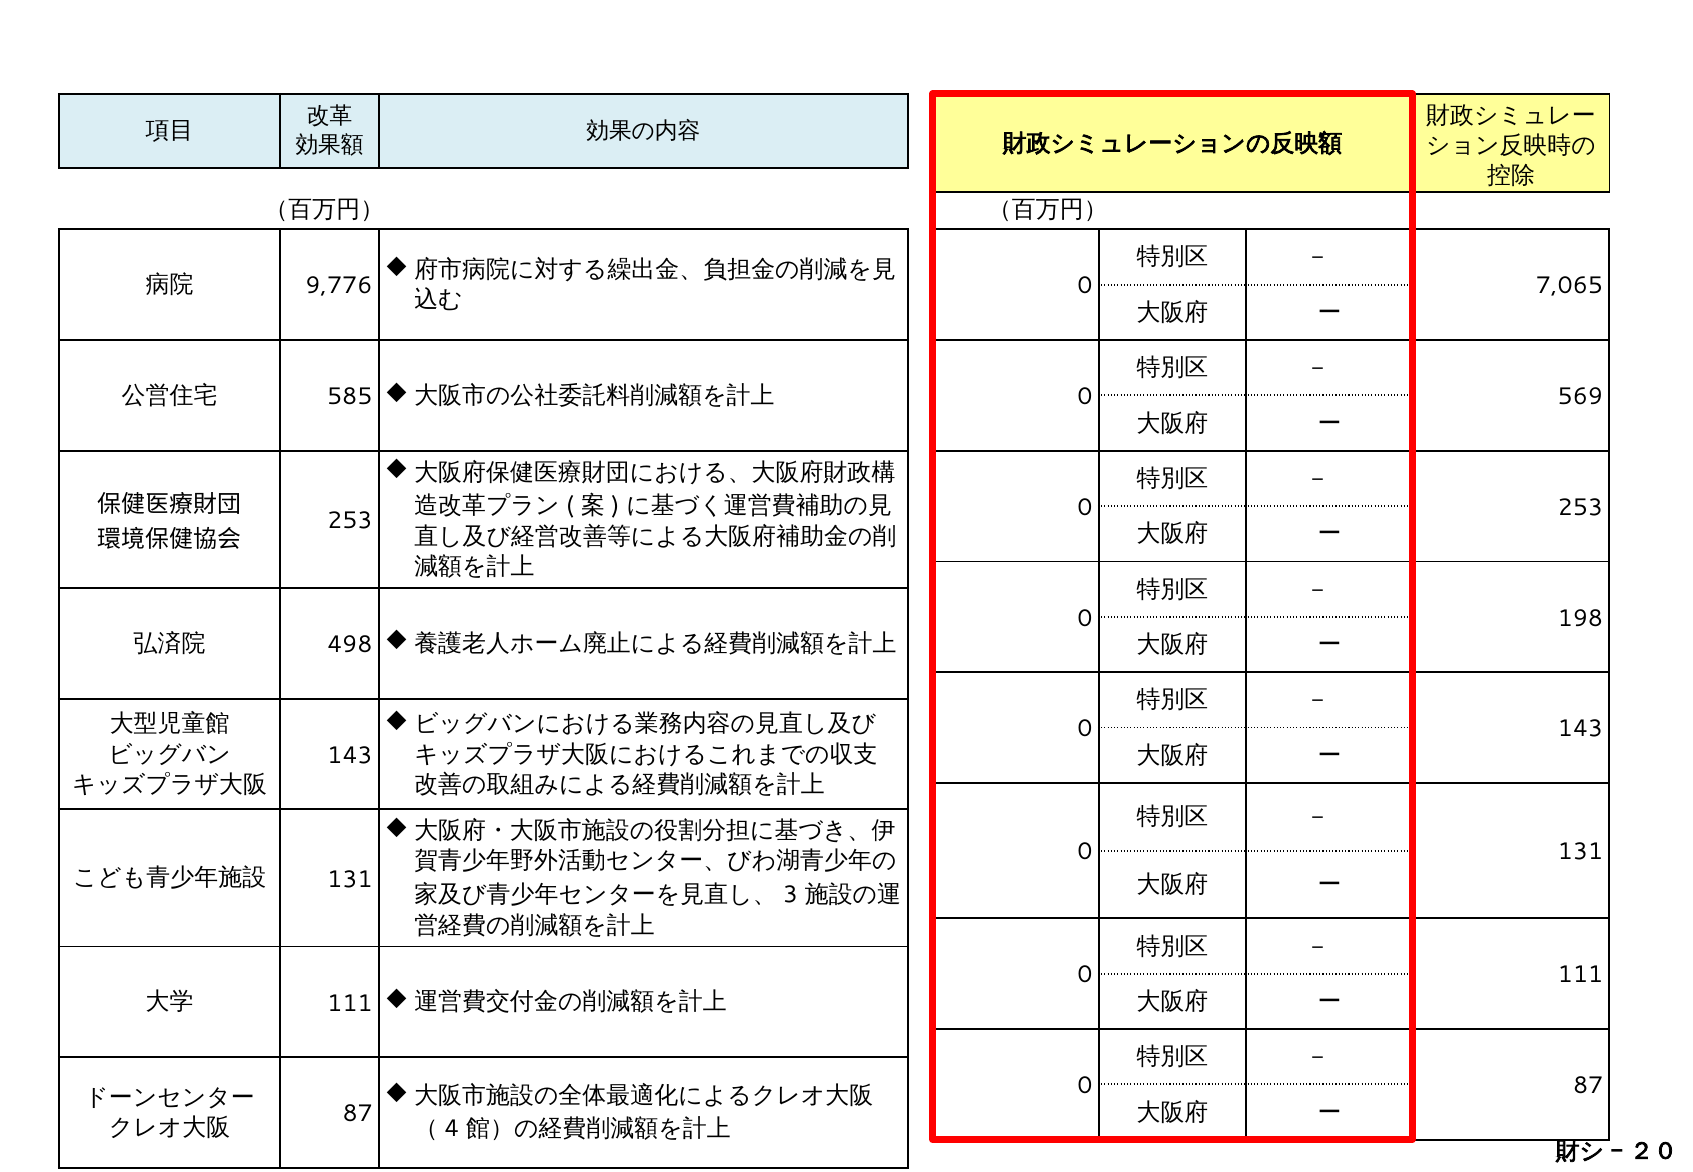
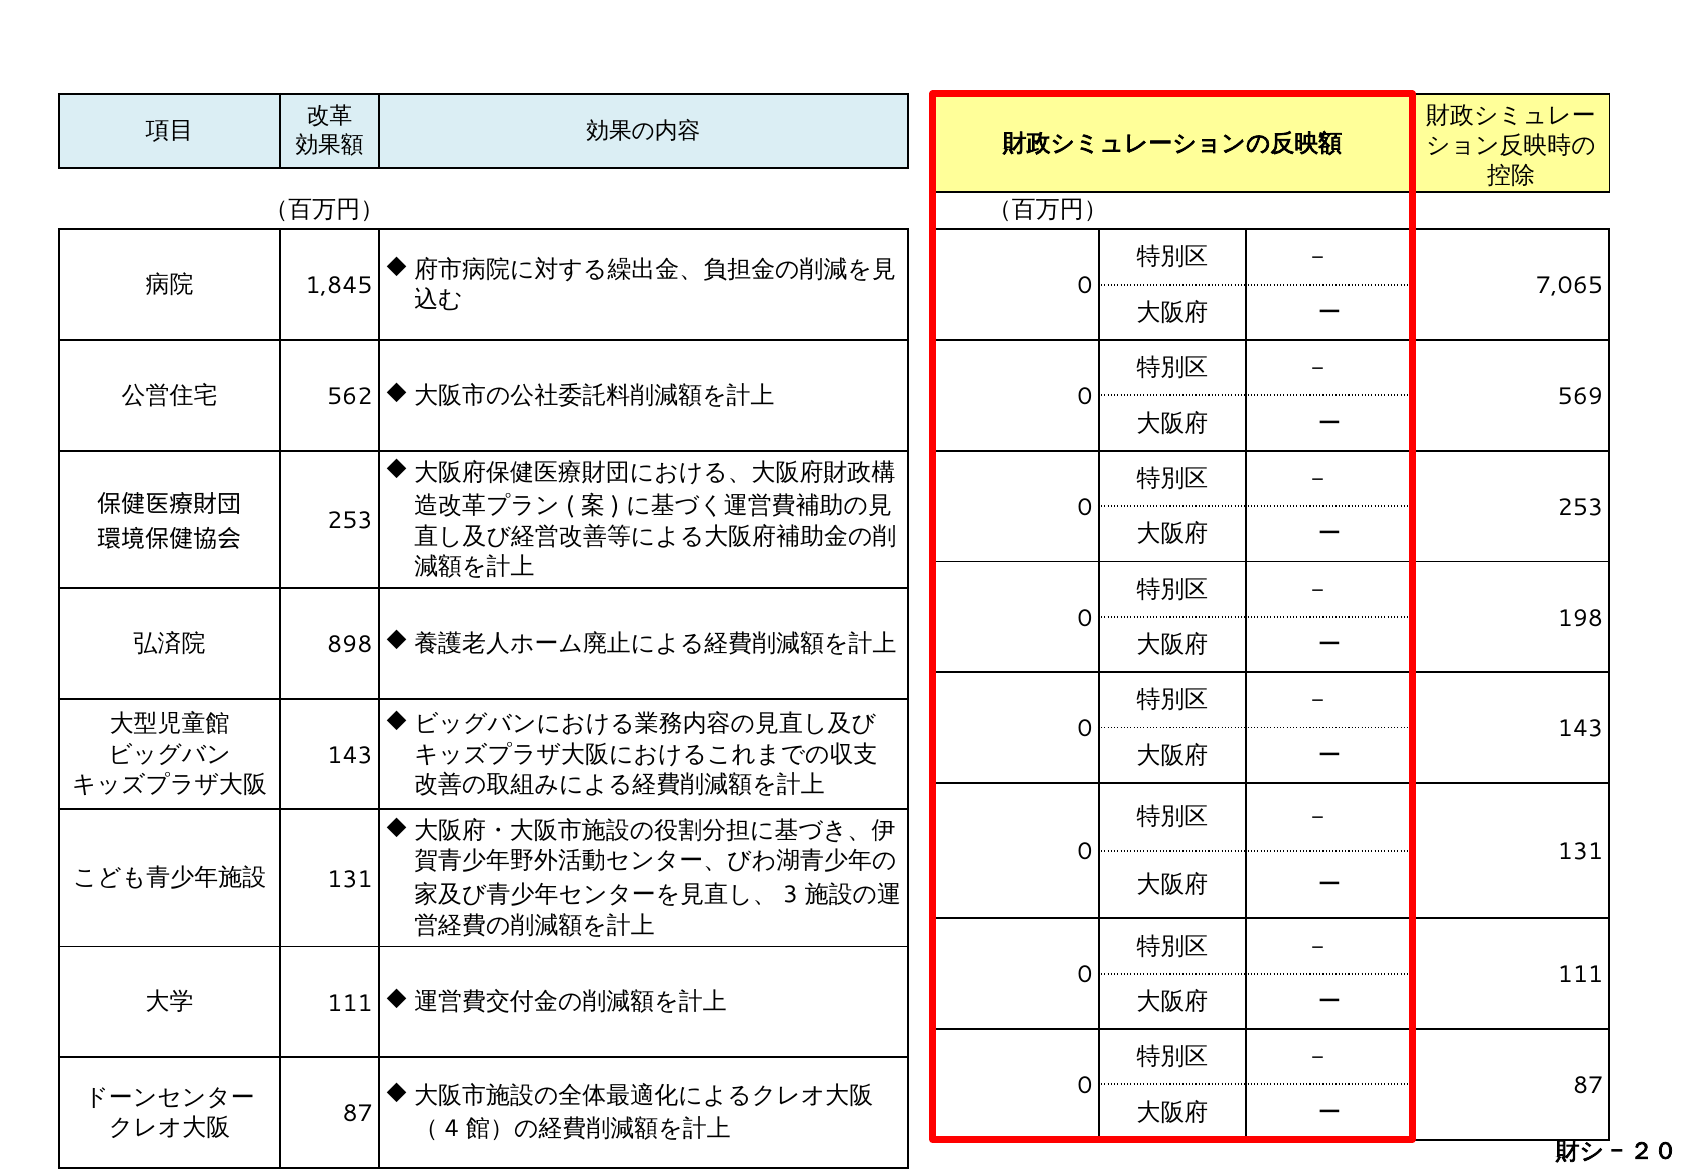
9,776: 9,776 -> 1,845 (339, 286)
585: 585 -> 562 (350, 397)
498: 498 -> 898 (350, 645)
